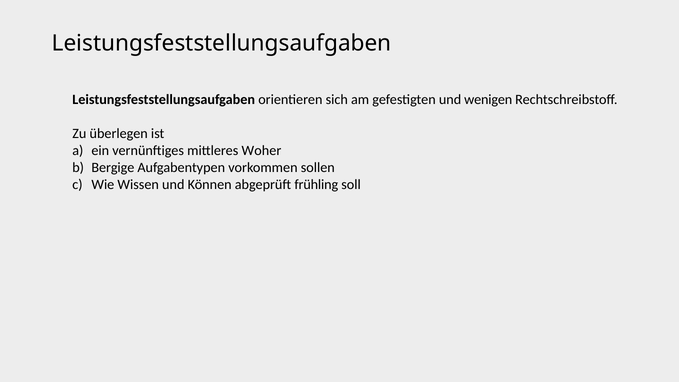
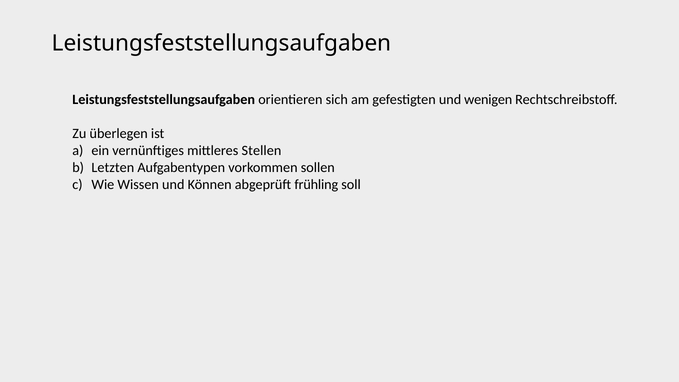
Woher: Woher -> Stellen (261, 151)
Bergige: Bergige -> Letzten (113, 168)
